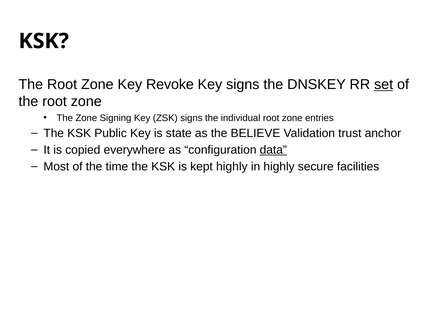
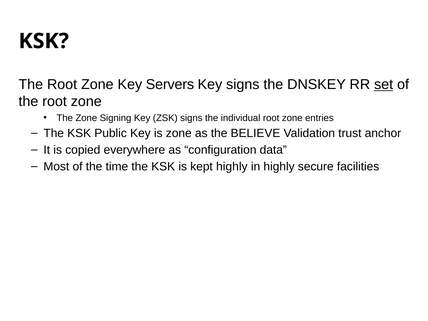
Revoke: Revoke -> Servers (170, 84)
is state: state -> zone (179, 133)
data underline: present -> none (273, 150)
